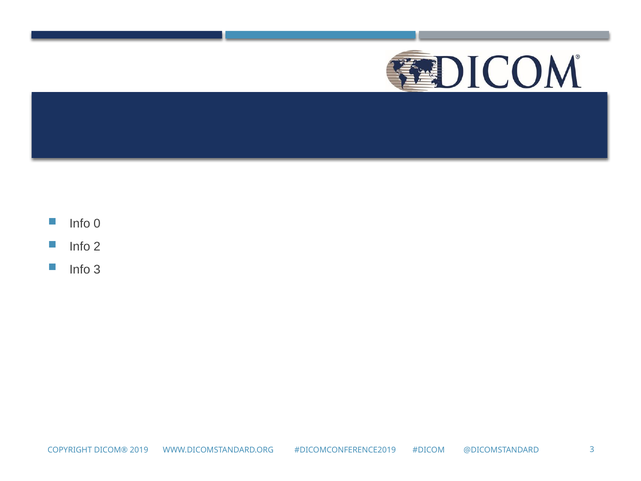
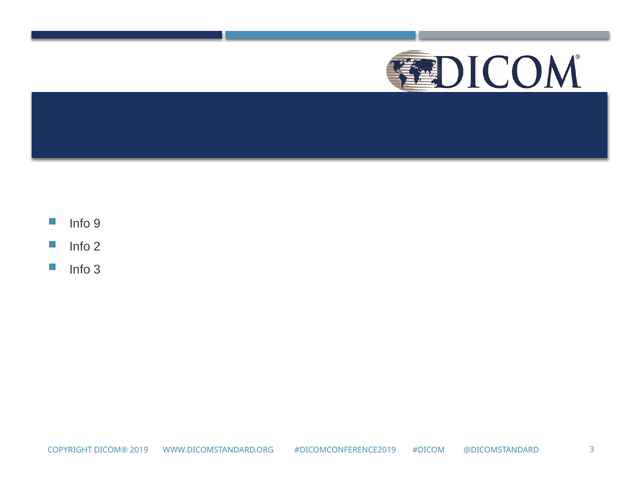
0: 0 -> 9 (97, 224)
